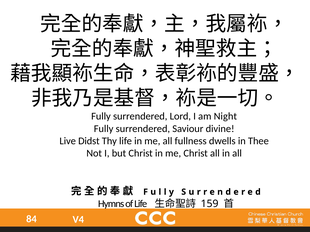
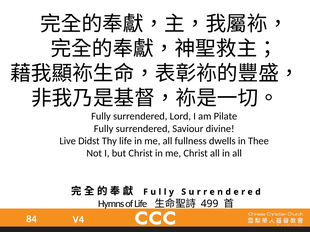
Night: Night -> Pilate (225, 116)
159: 159 -> 499 (210, 204)
